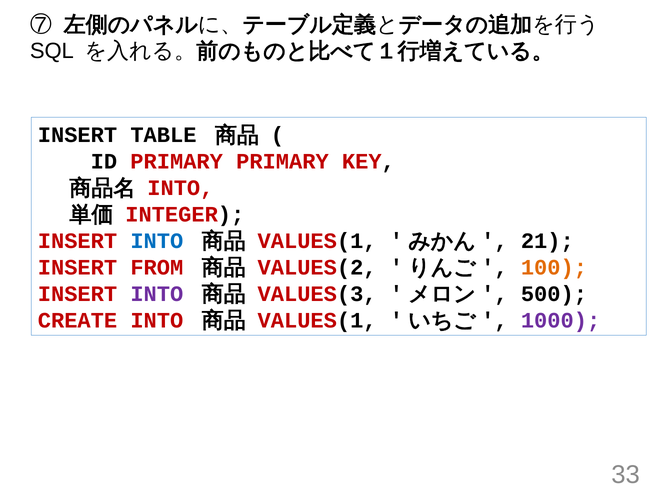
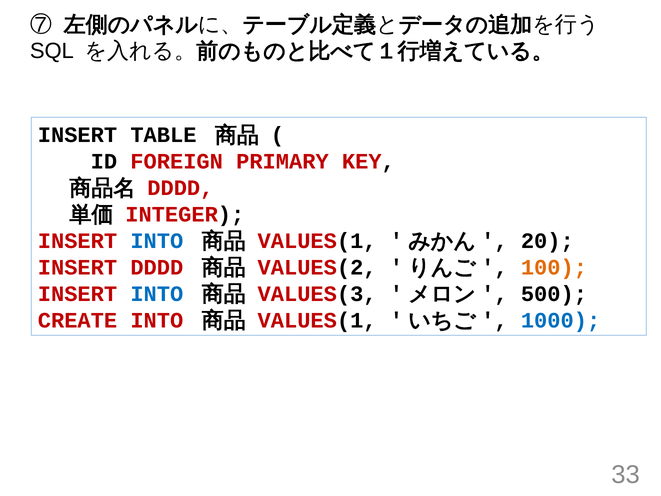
ID PRIMARY: PRIMARY -> FOREIGN (177, 161)
INTO: INTO -> DDDD (180, 188)
21: 21 -> 20 (547, 241)
INSERT FROM: FROM -> DDDD (157, 267)
INTO colour: purple -> blue (157, 294)
1000 colour: purple -> blue (561, 320)
